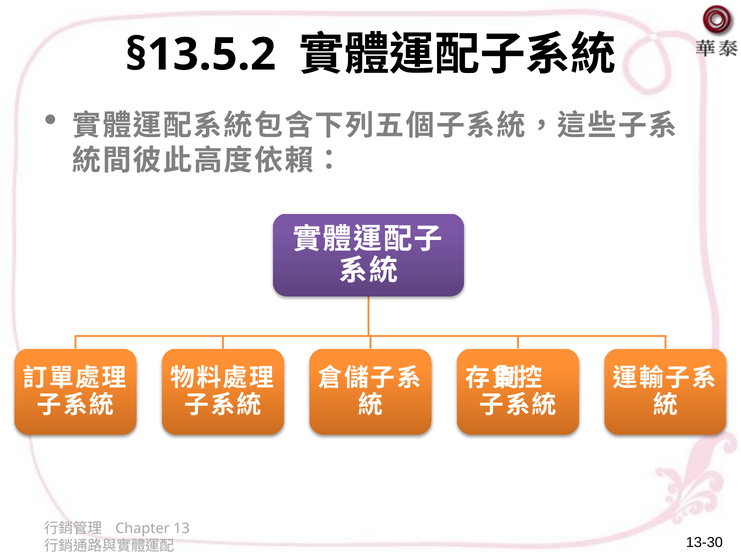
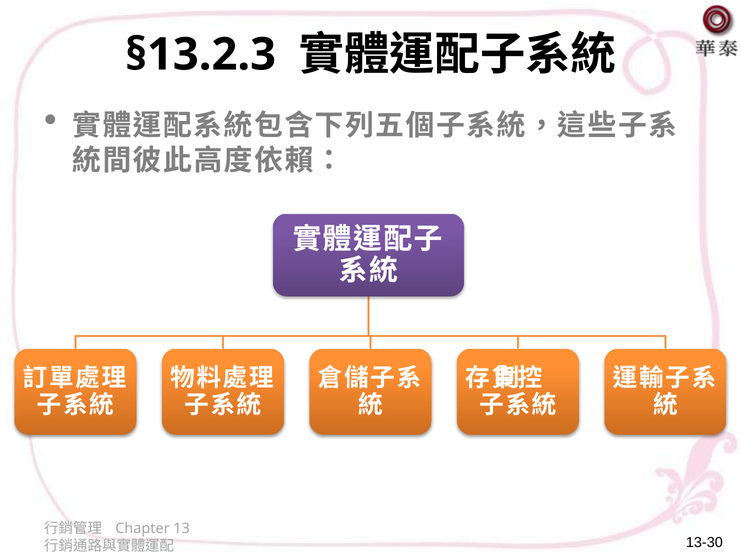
§13.5.2: §13.5.2 -> §13.2.3 (201, 55)
